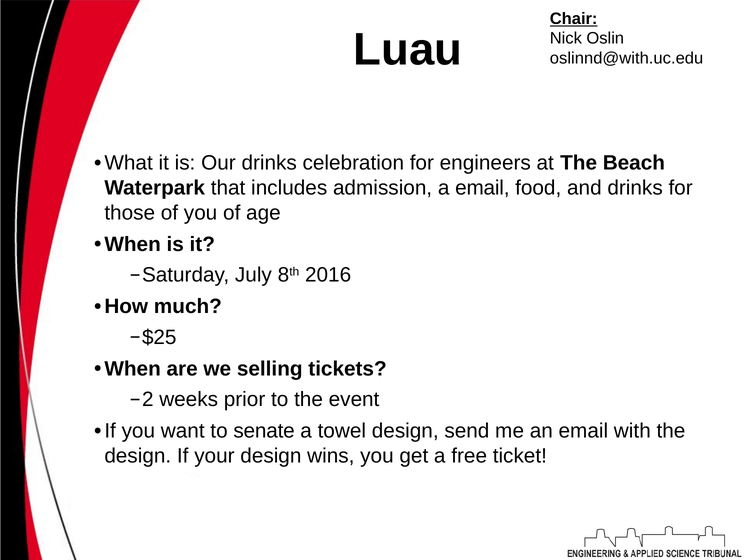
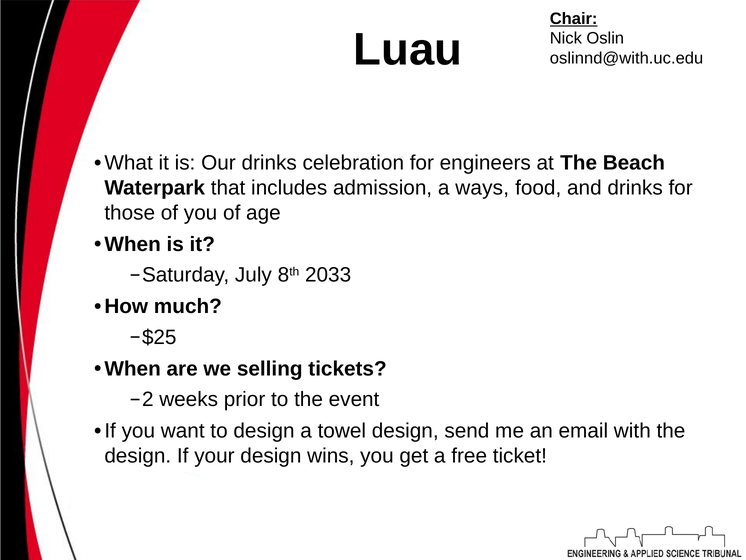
a email: email -> ways (482, 188)
2016: 2016 -> 2033 (328, 275)
to senate: senate -> design (264, 431)
